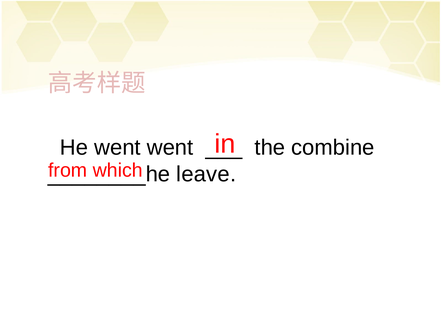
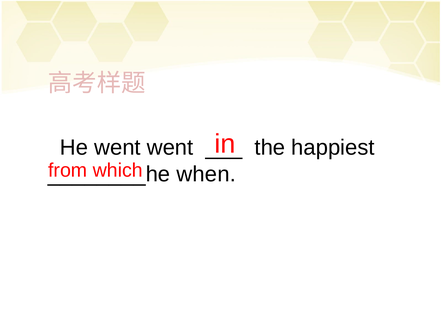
combine: combine -> happiest (333, 148)
leave: leave -> when (206, 174)
